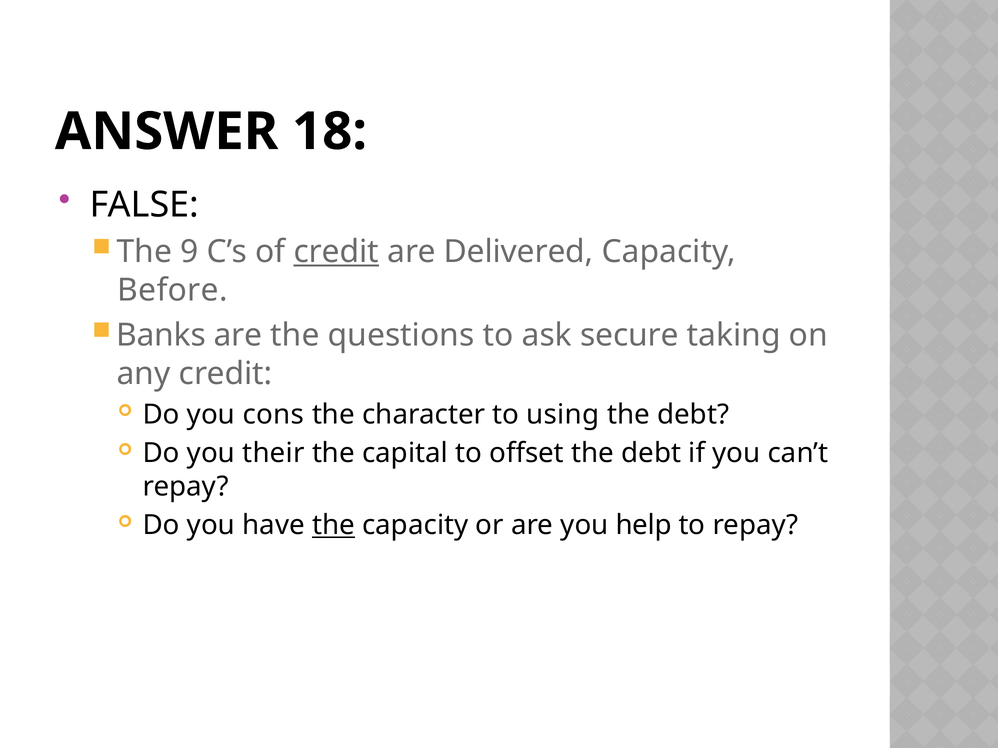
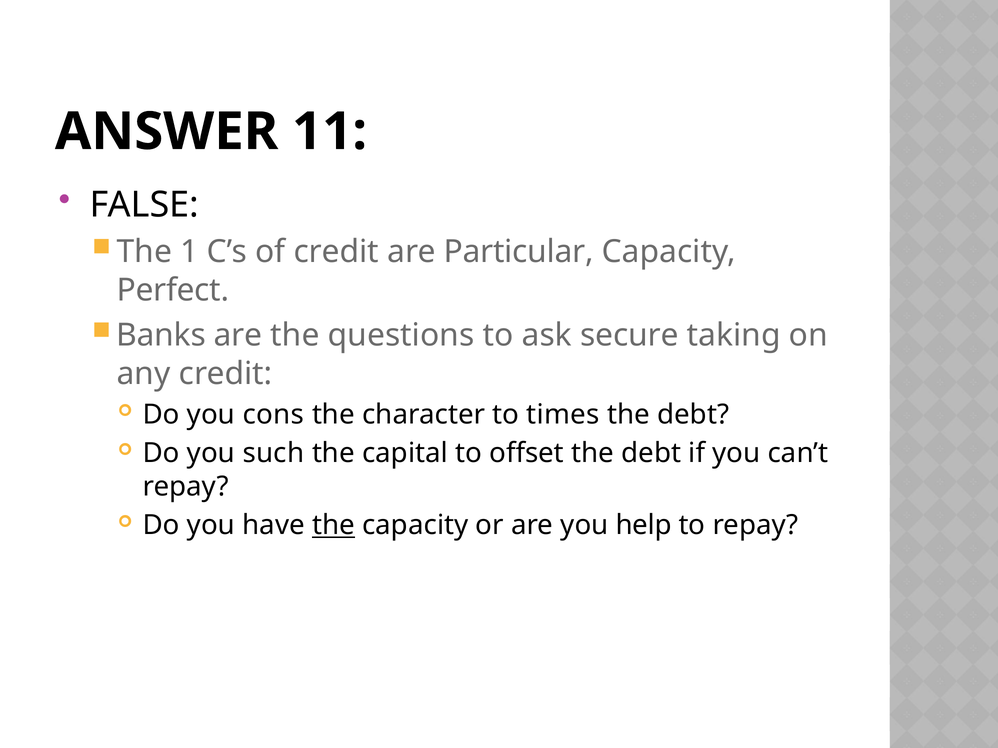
18: 18 -> 11 (330, 132)
9: 9 -> 1 (189, 252)
credit underline: present -> none (336, 252)
Delivered: Delivered -> Particular (519, 252)
Before: Before -> Perfect (173, 290)
using: using -> times (563, 415)
their: their -> such (273, 454)
